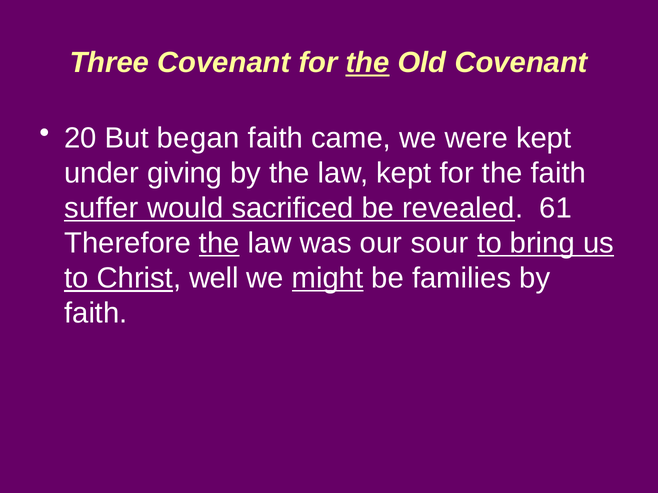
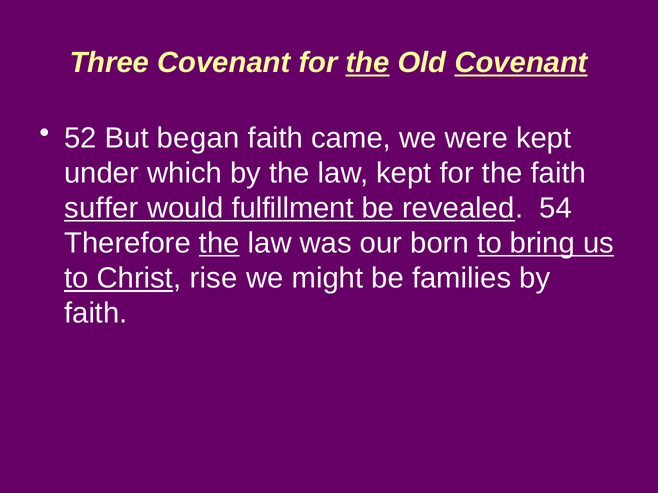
Covenant underline: none -> present (521, 63)
20: 20 -> 52 (80, 138)
giving: giving -> which (185, 173)
sacrificed: sacrificed -> fulfillment (293, 208)
61: 61 -> 54 (556, 208)
sour: sour -> born (440, 243)
well: well -> rise (214, 278)
might underline: present -> none (328, 278)
